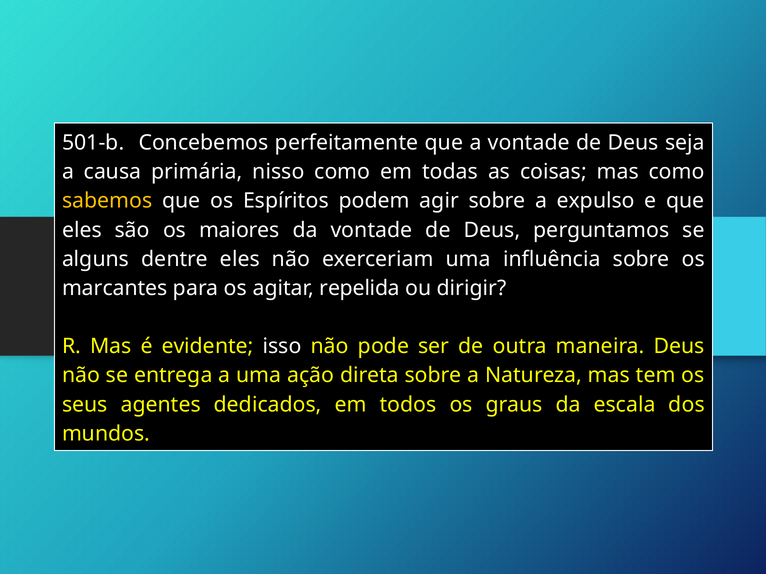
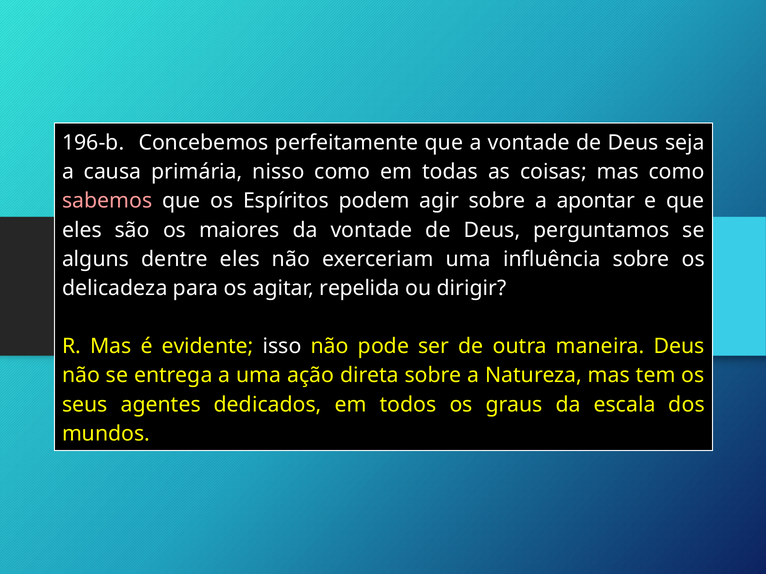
501-b: 501-b -> 196-b (93, 143)
sabemos colour: yellow -> pink (107, 201)
expulso: expulso -> apontar (596, 201)
marcantes: marcantes -> delicadeza (115, 288)
